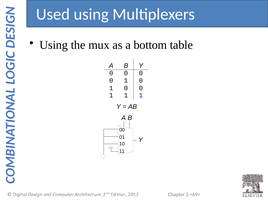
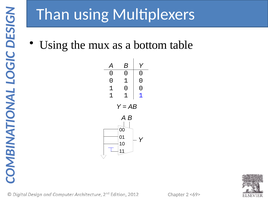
Used: Used -> Than (53, 14)
